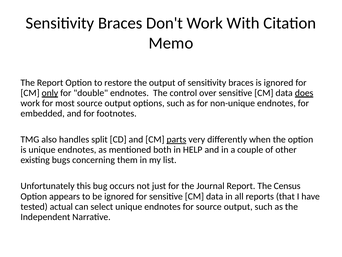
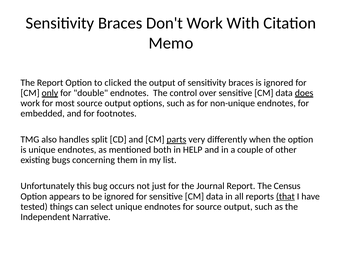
restore: restore -> clicked (118, 82)
that underline: none -> present (285, 196)
actual: actual -> things (61, 206)
